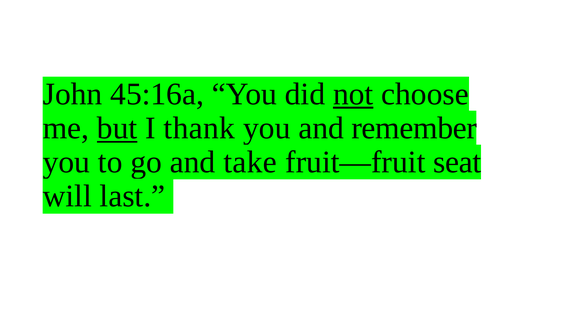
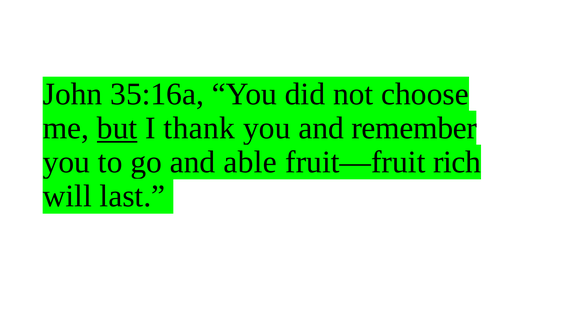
45:16a: 45:16a -> 35:16a (157, 94)
not underline: present -> none (353, 94)
take: take -> able (250, 163)
seat: seat -> rich (457, 163)
